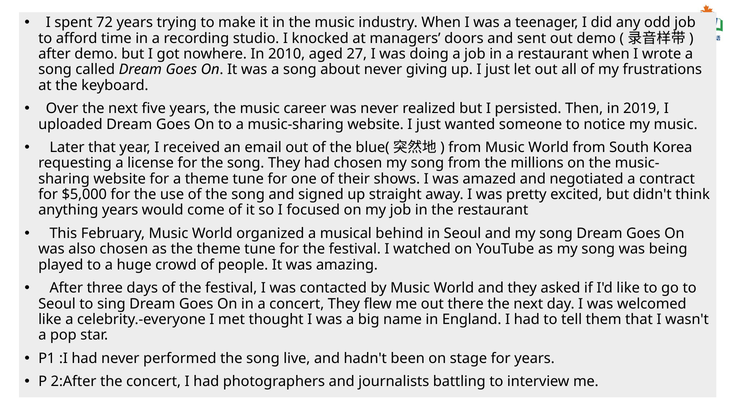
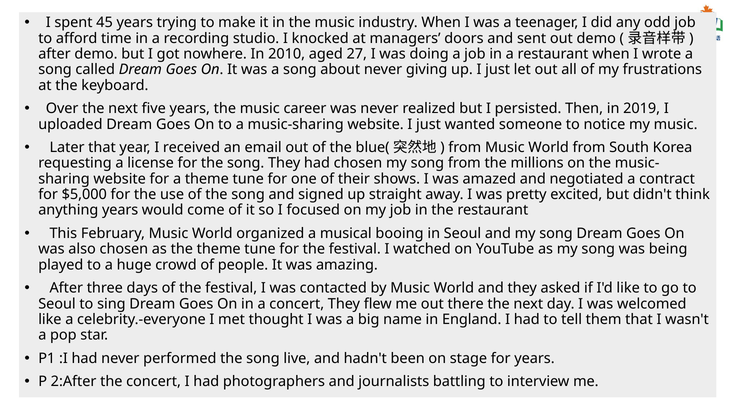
72: 72 -> 45 (105, 23)
behind: behind -> booing (400, 233)
